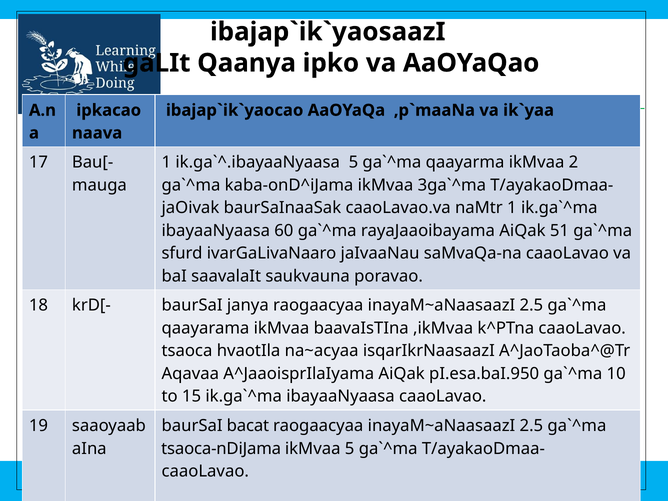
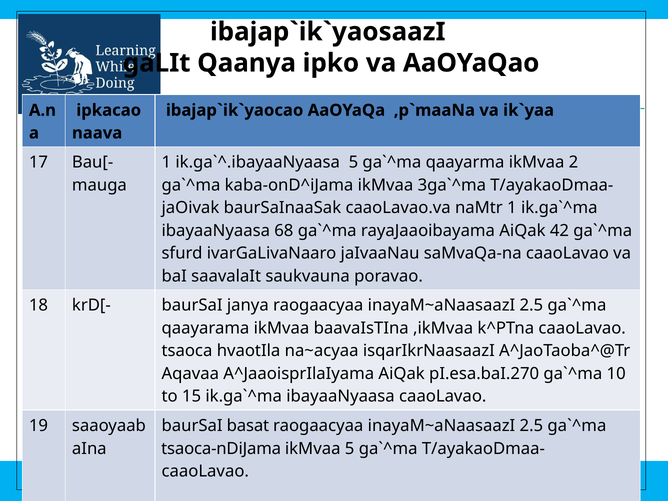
60: 60 -> 68 (284, 231)
51: 51 -> 42 (559, 231)
pI.esa.baI.950: pI.esa.baI.950 -> pI.esa.baI.270 (484, 374)
bacat: bacat -> basat (248, 426)
